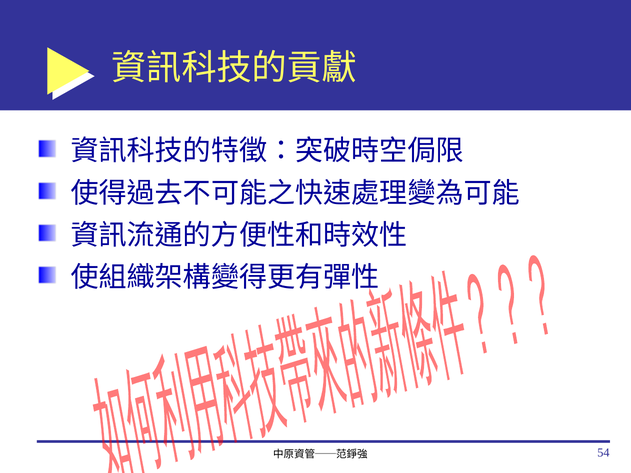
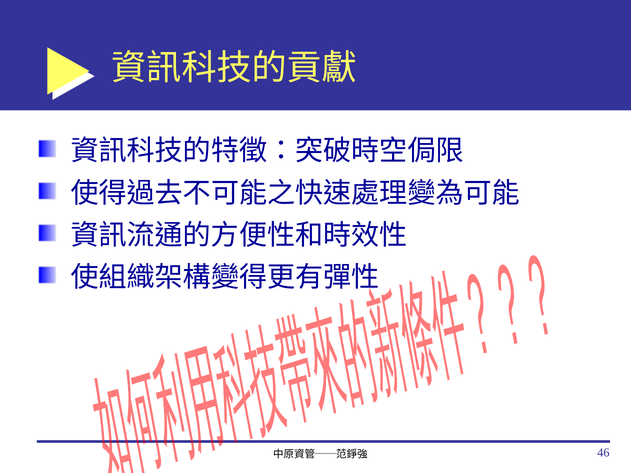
54: 54 -> 46 (603, 453)
